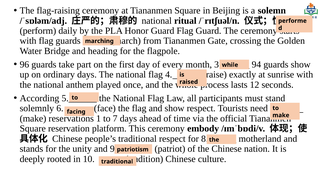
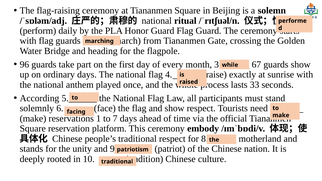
94: 94 -> 67 (256, 65)
12: 12 -> 33 (255, 85)
